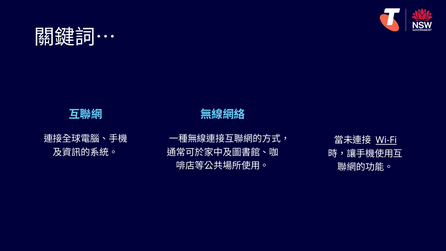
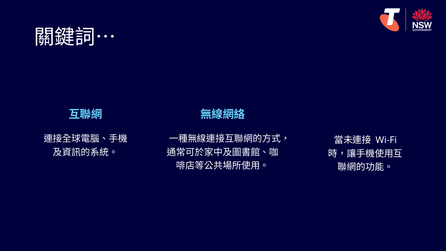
Wi-Fi underline: present -> none (386, 140)
